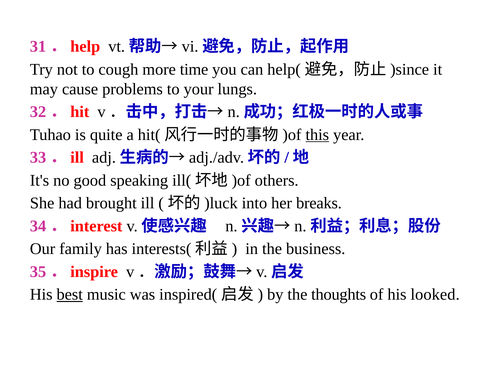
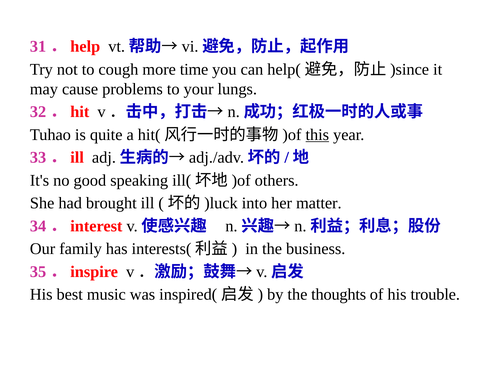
breaks: breaks -> matter (319, 203)
best underline: present -> none (70, 294)
looked: looked -> trouble (435, 294)
